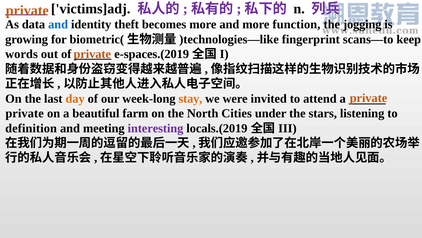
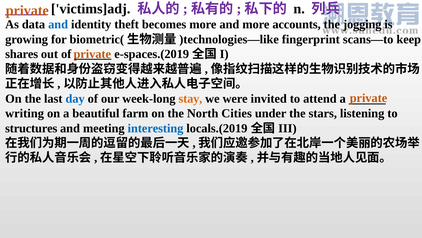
function: function -> accounts (297, 24)
words: words -> shares (22, 54)
day colour: orange -> blue (75, 98)
private: private -> writing (25, 113)
definition: definition -> structures (31, 128)
interesting colour: purple -> blue (156, 128)
